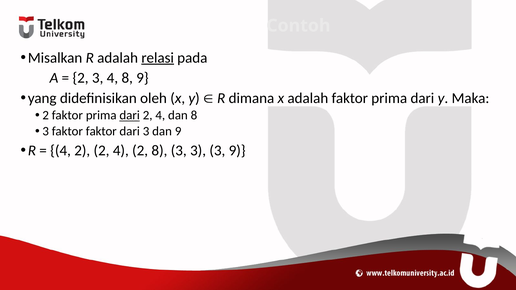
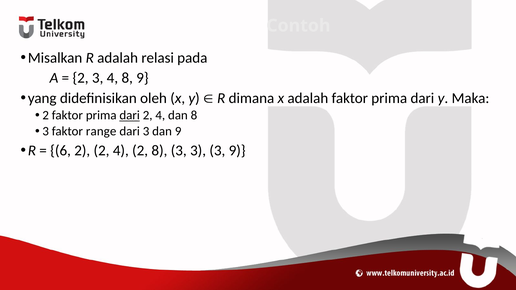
relasi underline: present -> none (158, 58)
faktor faktor: faktor -> range (101, 131)
4: 4 -> 6 (61, 151)
